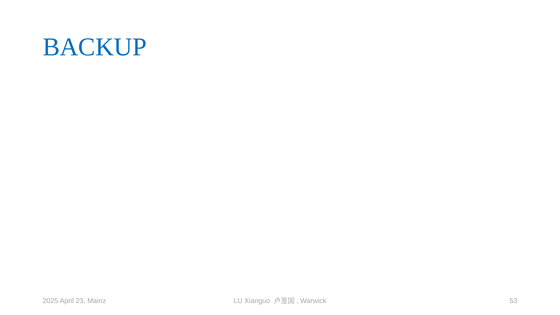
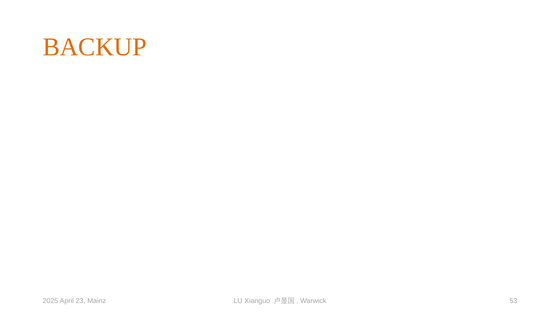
BACKUP colour: blue -> orange (95, 47)
